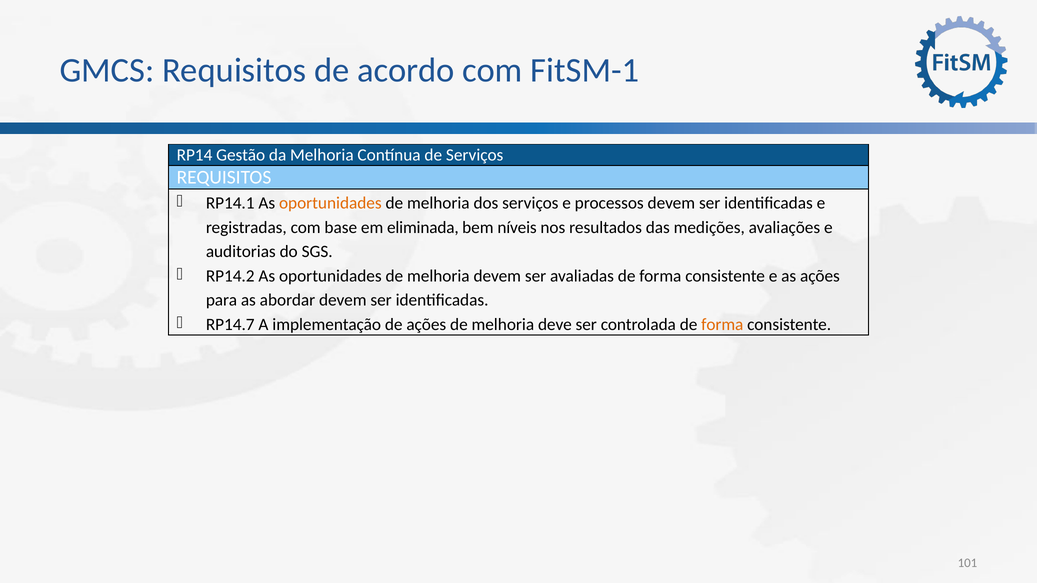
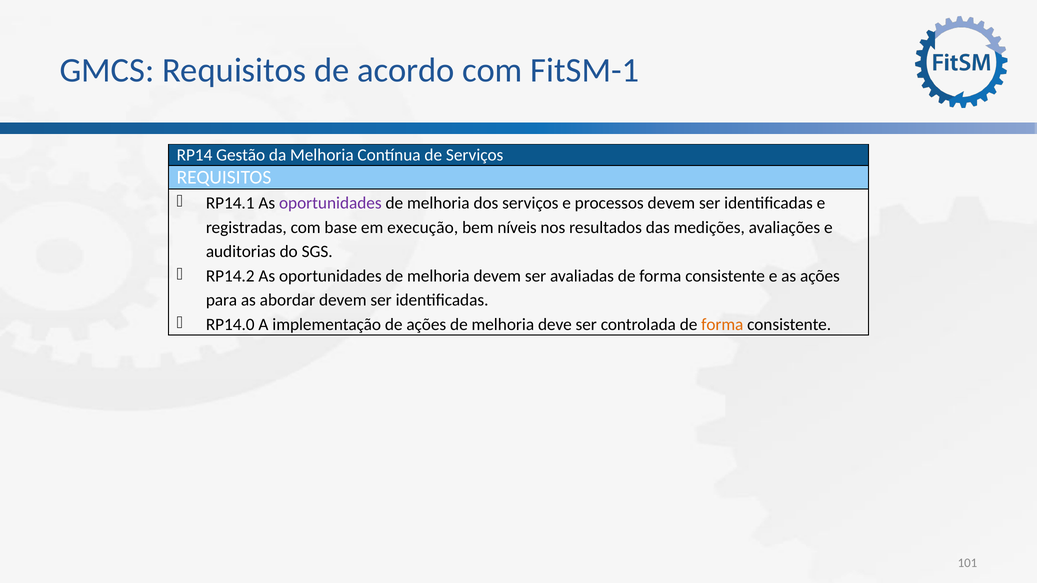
oportunidades colour: orange -> purple (330, 203)
eliminada: eliminada -> execução (423, 227)
RP14.7: RP14.7 -> RP14.0 (230, 325)
